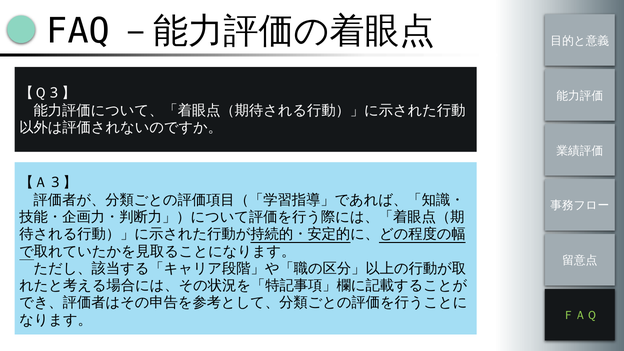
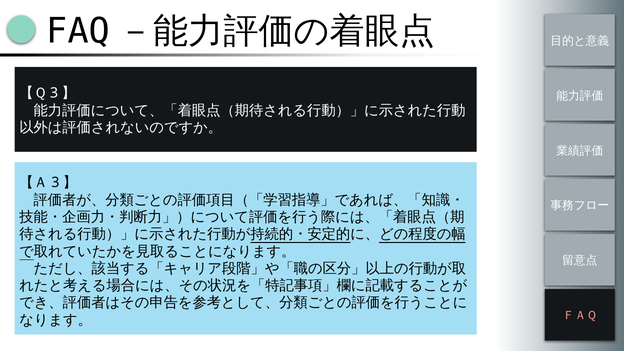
ＦＡＱ colour: light green -> pink (580, 315)
